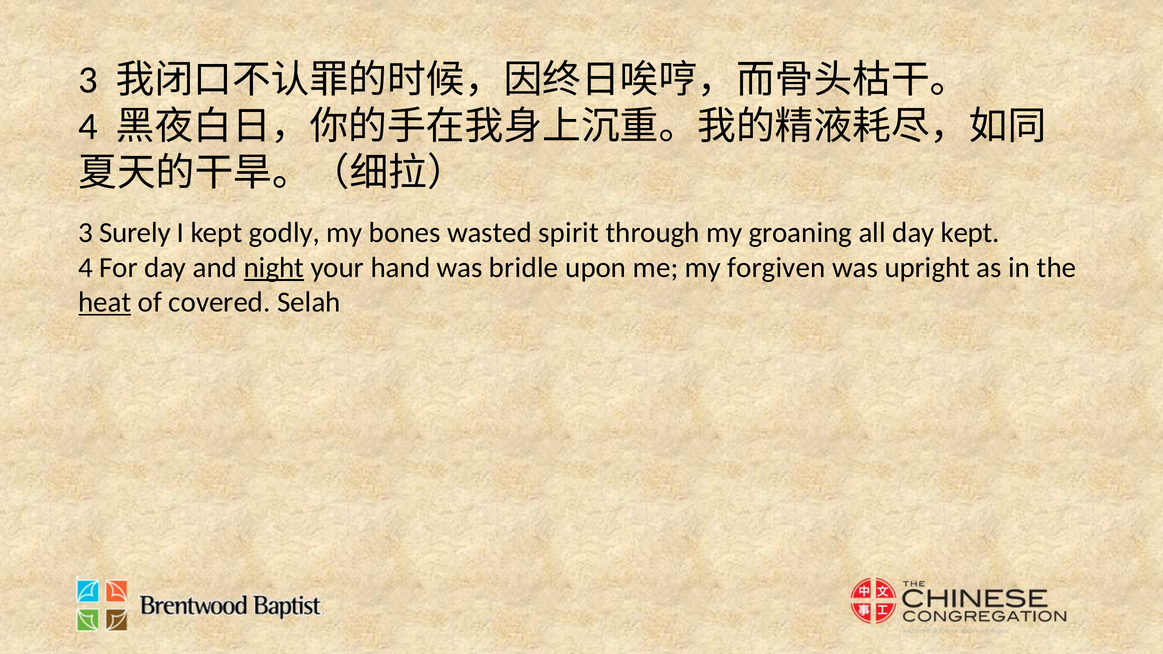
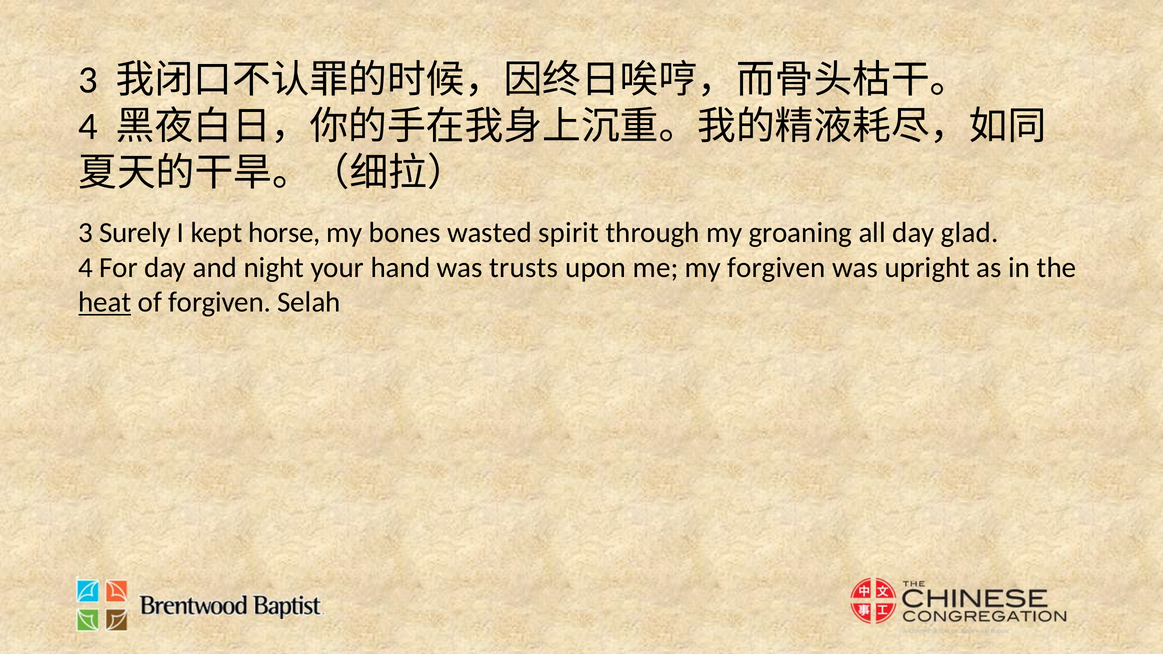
godly: godly -> horse (285, 233)
day kept: kept -> glad (970, 233)
night underline: present -> none (274, 268)
bridle: bridle -> trusts (524, 268)
of covered: covered -> forgiven (220, 302)
